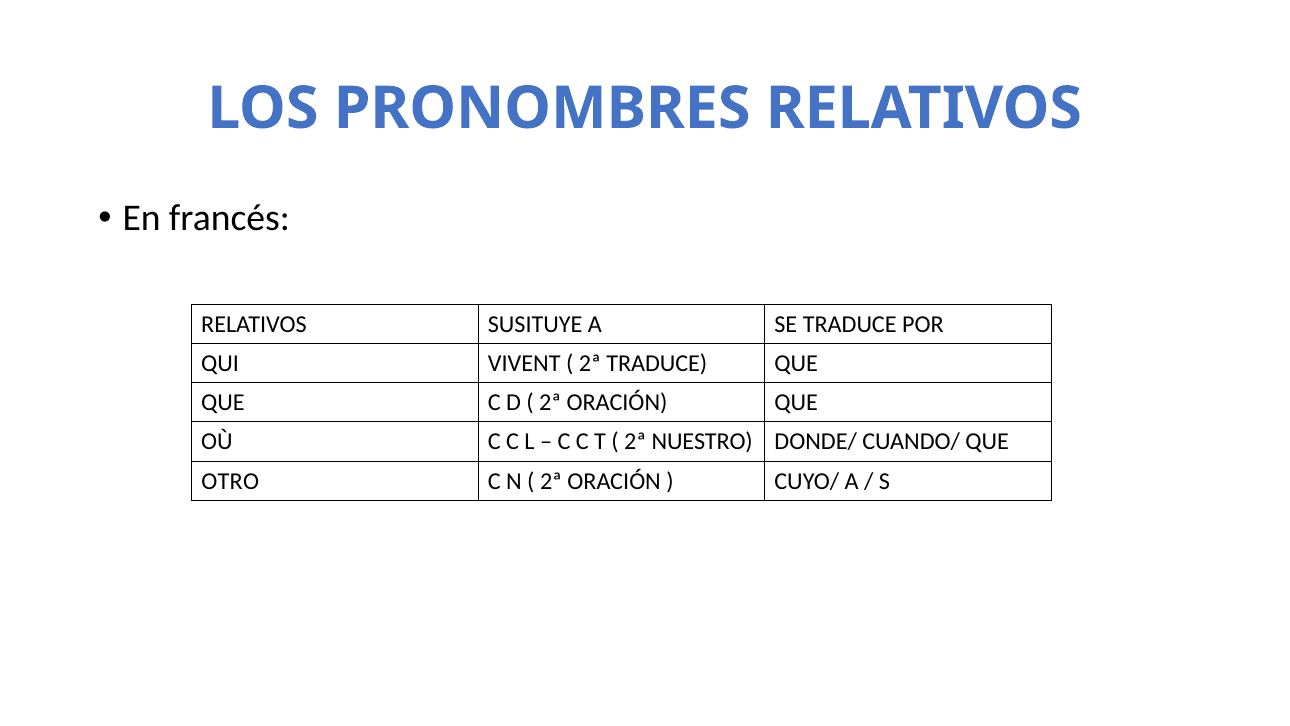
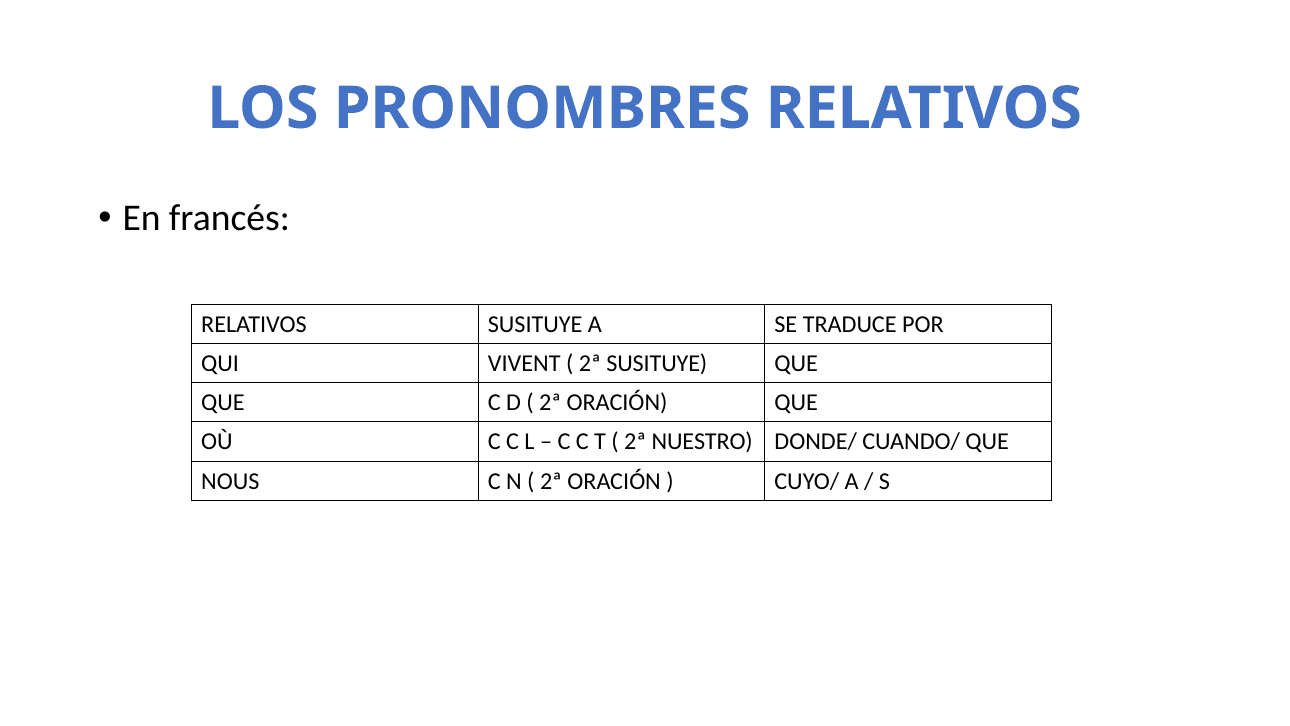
2ª TRADUCE: TRADUCE -> SUSITUYE (657, 363)
OTRO: OTRO -> NOUS (230, 481)
